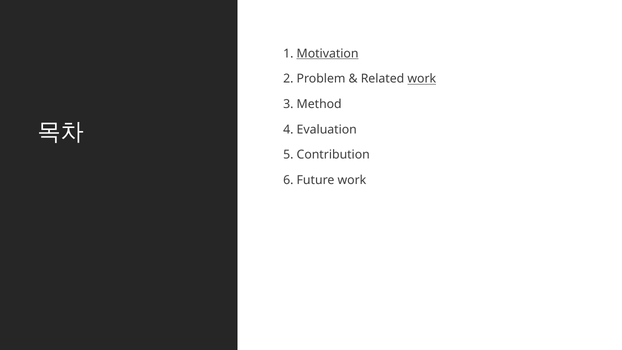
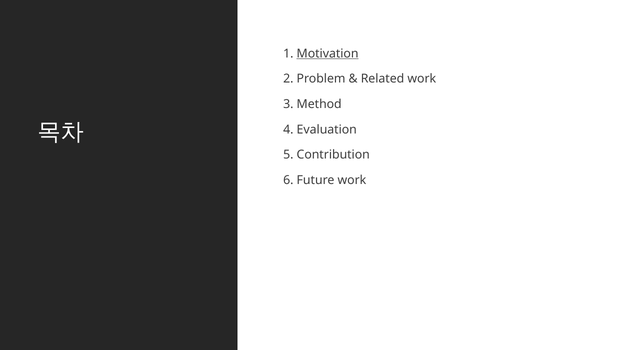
work underline: present -> none (422, 79)
